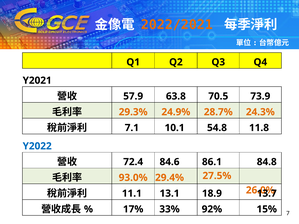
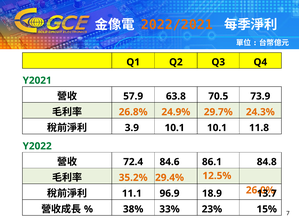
Y2021 colour: black -> green (37, 81)
29.3%: 29.3% -> 26.8% (133, 112)
28.7%: 28.7% -> 29.7% (218, 112)
7.1: 7.1 -> 3.9 (132, 128)
10.1 54.8: 54.8 -> 10.1 (217, 128)
Y2022 colour: blue -> green (37, 146)
93.0%: 93.0% -> 35.2% (133, 178)
27.5%: 27.5% -> 12.5% (217, 176)
13.1: 13.1 -> 96.9 (170, 194)
17%: 17% -> 38% (133, 209)
92%: 92% -> 23% (212, 209)
